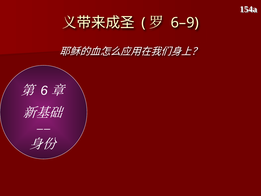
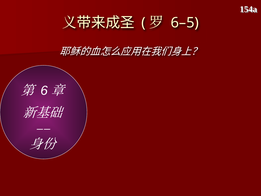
6–9: 6–9 -> 6–5 (185, 23)
